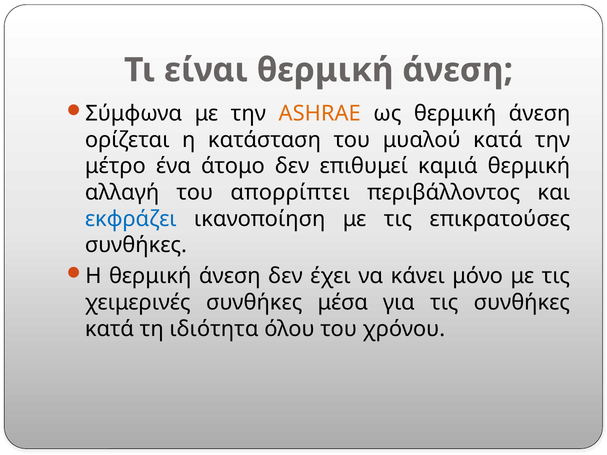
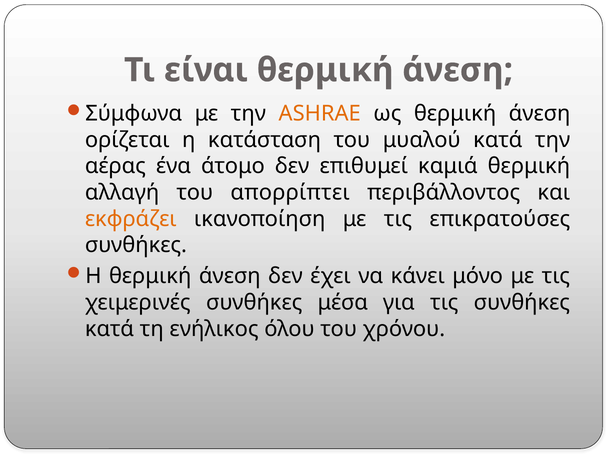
μέτρο: μέτρο -> αέρας (115, 166)
εκφράζει colour: blue -> orange (131, 219)
ιδιότητα: ιδιότητα -> ενήλικος (214, 329)
